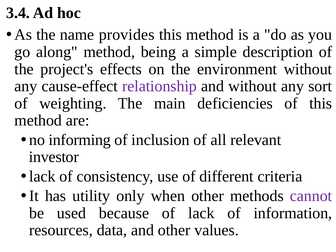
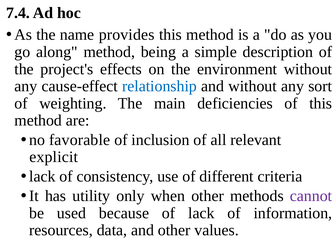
3.4: 3.4 -> 7.4 (18, 13)
relationship colour: purple -> blue (160, 86)
informing: informing -> favorable (80, 140)
investor: investor -> explicit (54, 157)
